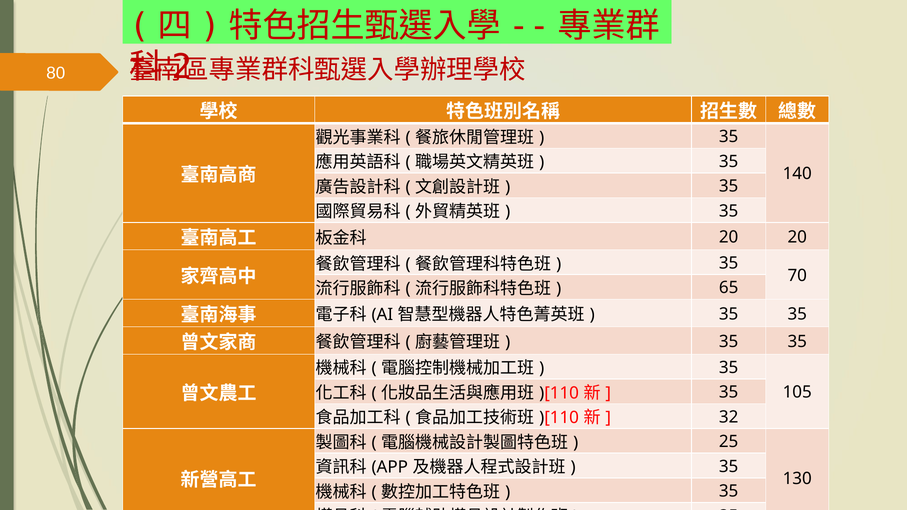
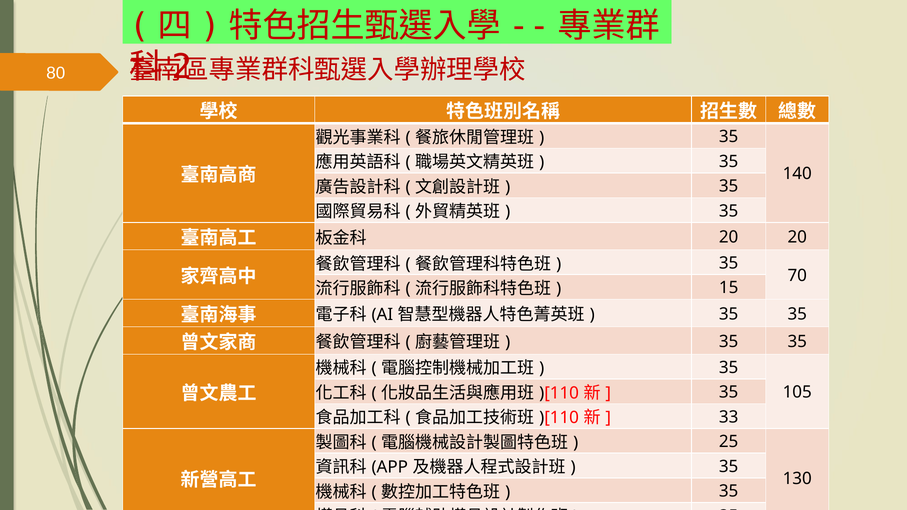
65: 65 -> 15 (729, 288)
32: 32 -> 33 (729, 417)
